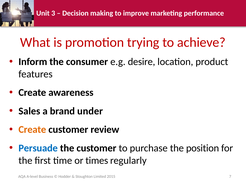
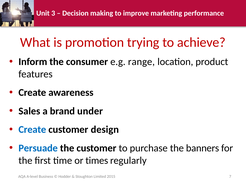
desire: desire -> range (141, 62)
Create colour: orange -> blue (32, 129)
review: review -> design (105, 129)
position: position -> banners (203, 148)
